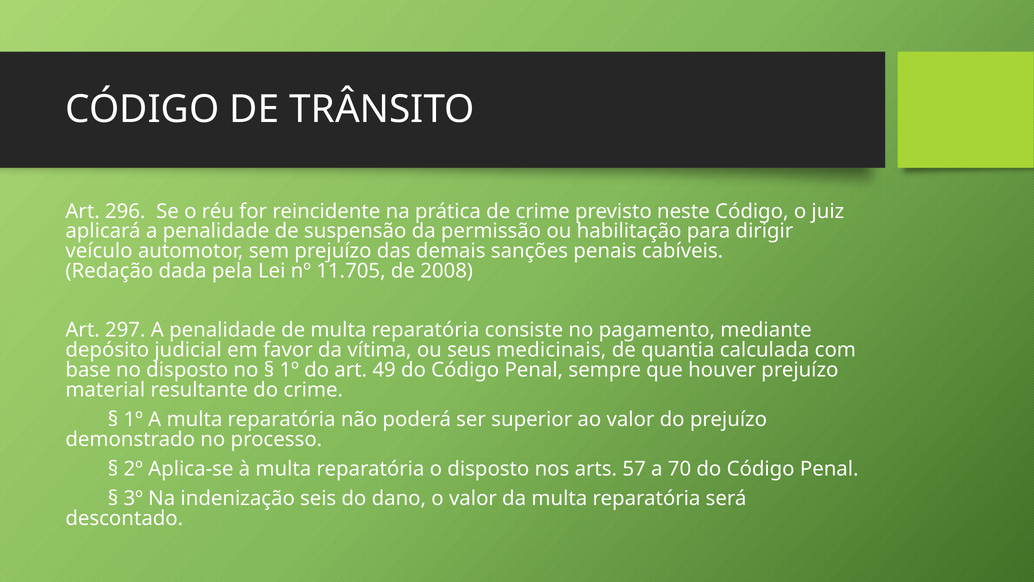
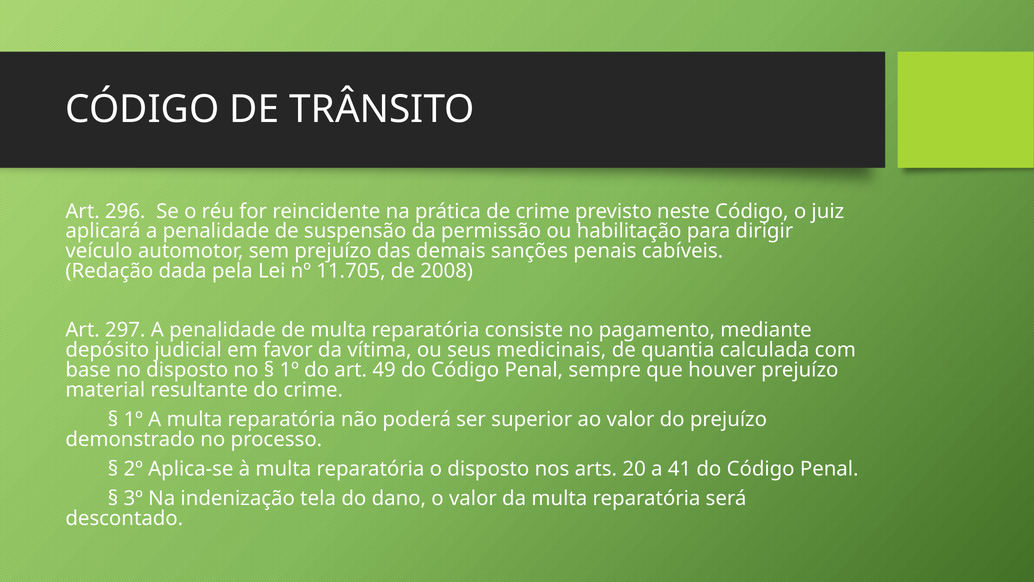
57: 57 -> 20 (634, 469)
70: 70 -> 41 (680, 469)
seis: seis -> tela (318, 498)
